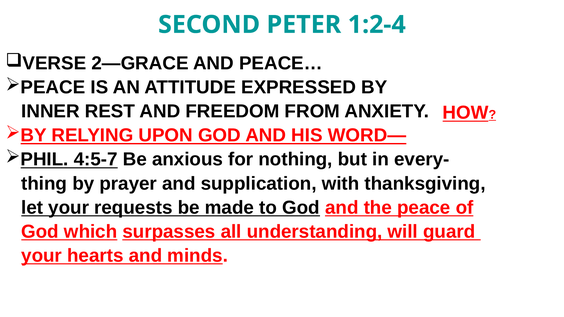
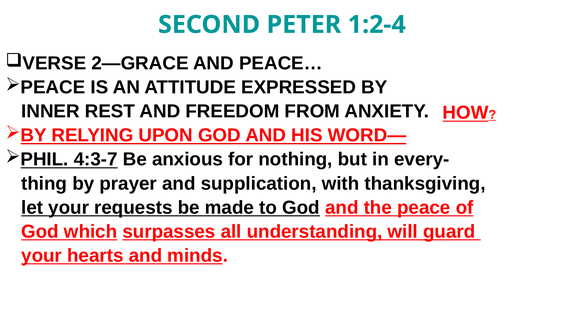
4:5-7: 4:5-7 -> 4:3-7 (96, 160)
